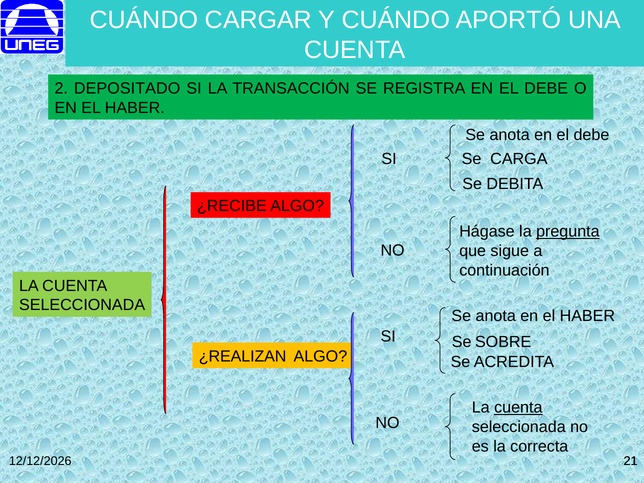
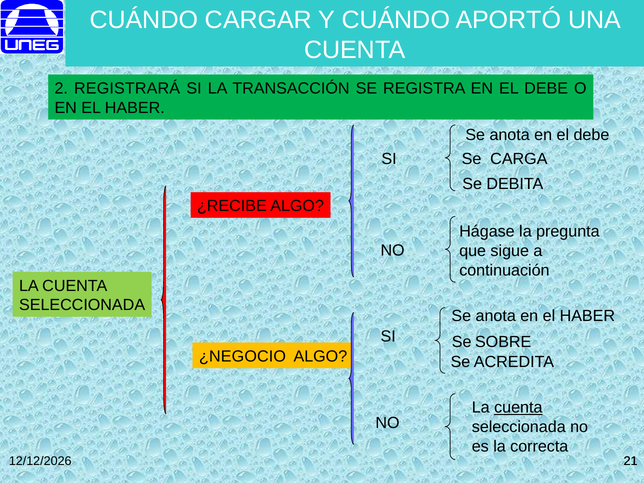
DEPOSITADO: DEPOSITADO -> REGISTRARÁ (127, 88)
pregunta underline: present -> none (568, 232)
¿REALIZAN: ¿REALIZAN -> ¿NEGOCIO (243, 356)
